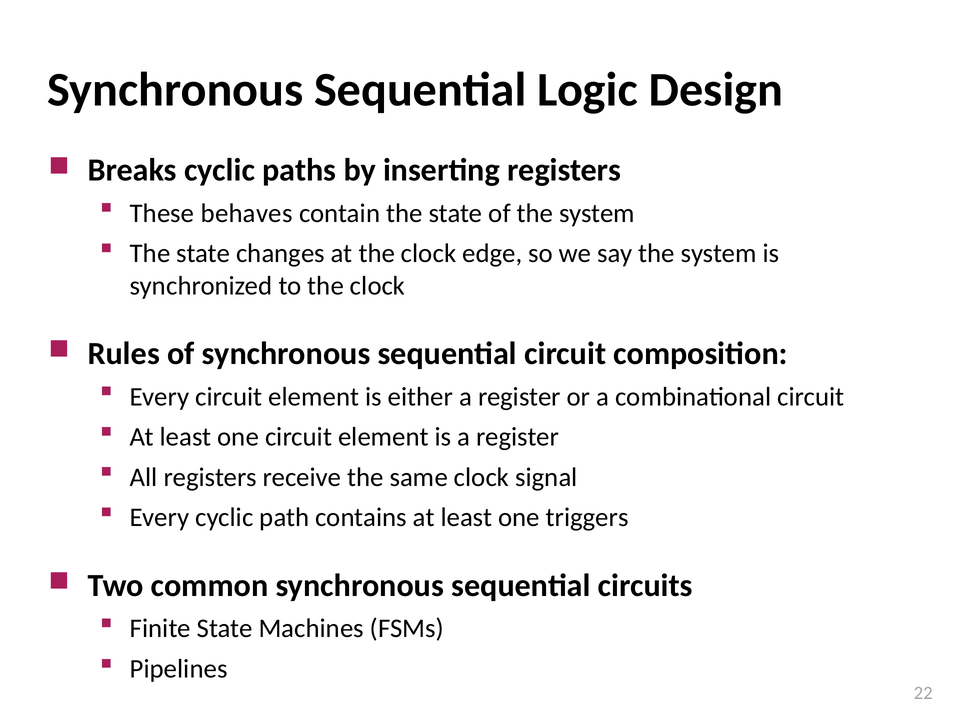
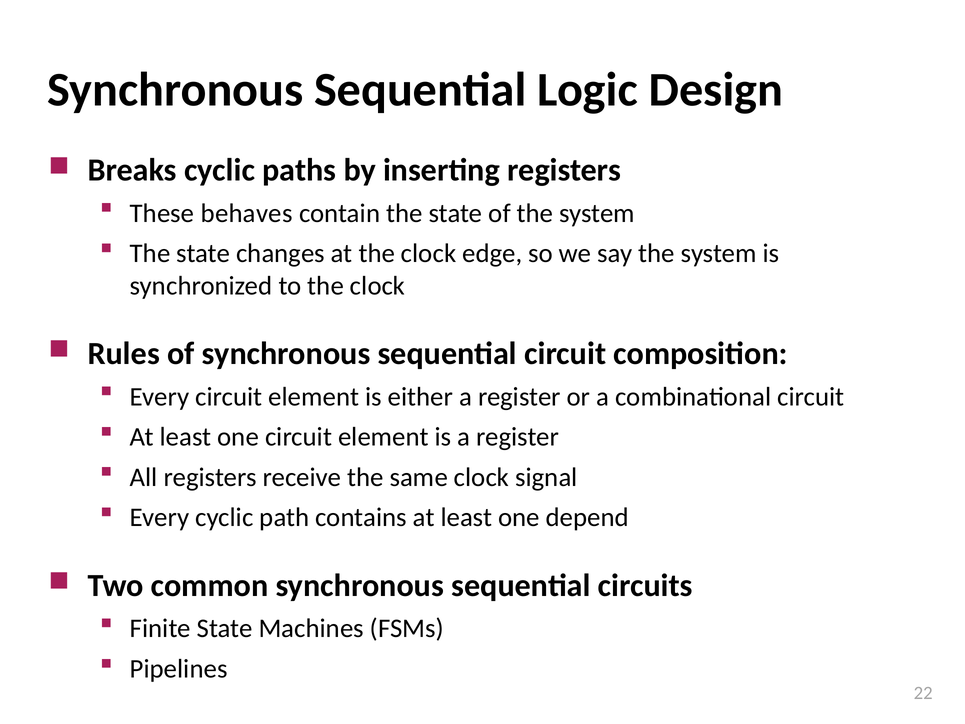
triggers: triggers -> depend (587, 517)
